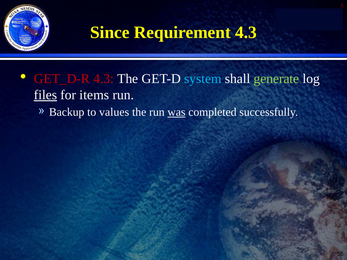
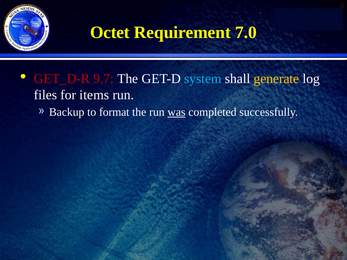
Since: Since -> Octet (110, 32)
Requirement 4.3: 4.3 -> 7.0 (246, 32)
GET_D-R 4.3: 4.3 -> 9.7 (104, 79)
generate colour: light green -> yellow (276, 79)
files underline: present -> none (45, 95)
values: values -> format (114, 112)
